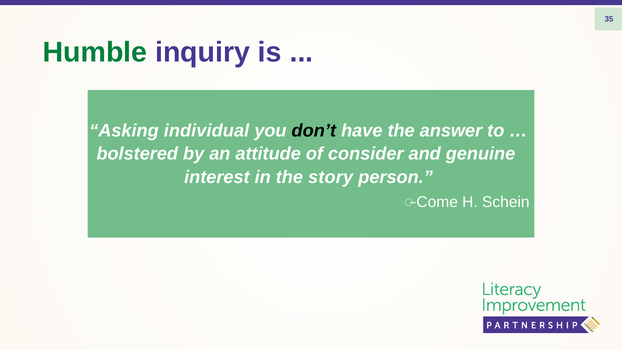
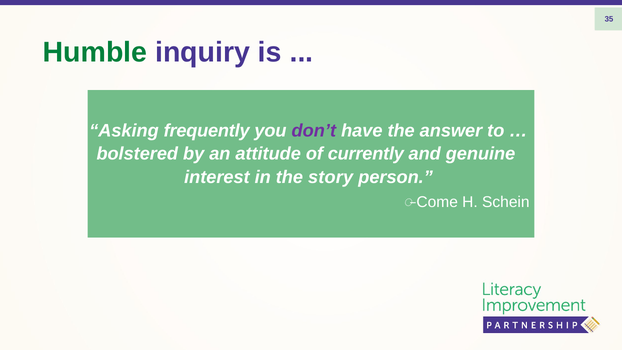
individual: individual -> frequently (207, 131)
don’t colour: black -> purple (314, 131)
consider: consider -> currently (366, 154)
